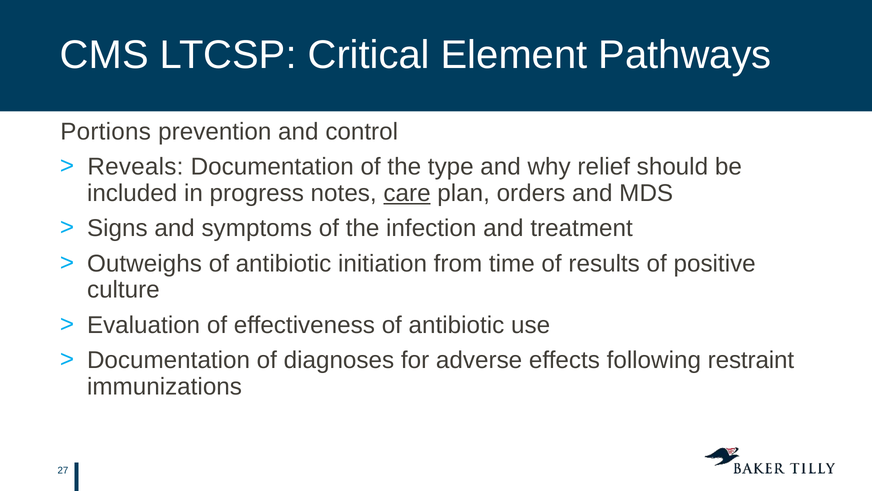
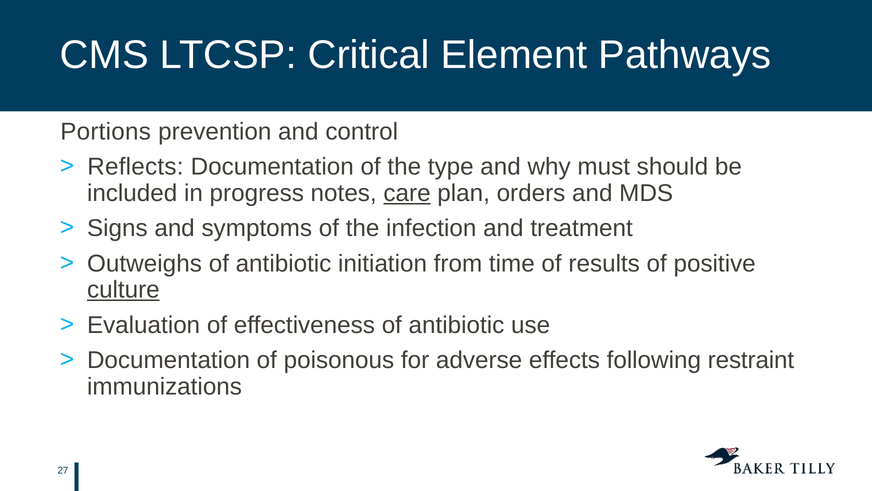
Reveals: Reveals -> Reflects (135, 167)
relief: relief -> must (604, 167)
culture underline: none -> present (123, 290)
diagnoses: diagnoses -> poisonous (339, 360)
